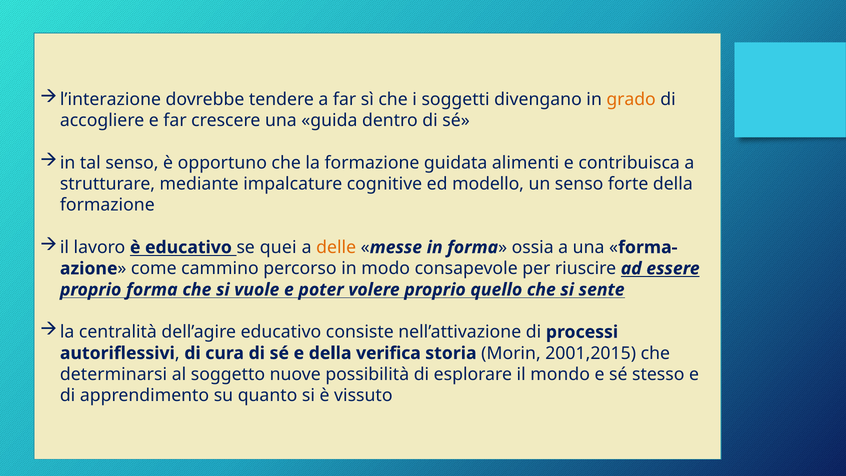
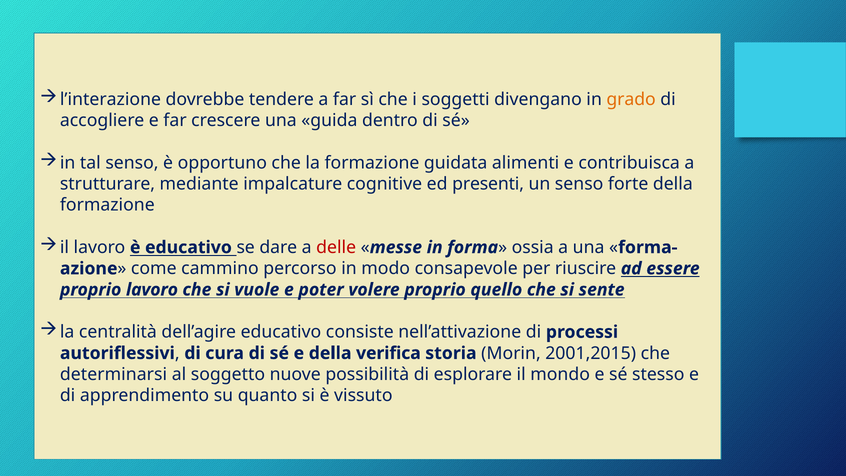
modello: modello -> presenti (488, 184)
quei: quei -> dare (278, 247)
delle colour: orange -> red (336, 247)
proprio forma: forma -> lavoro (152, 290)
